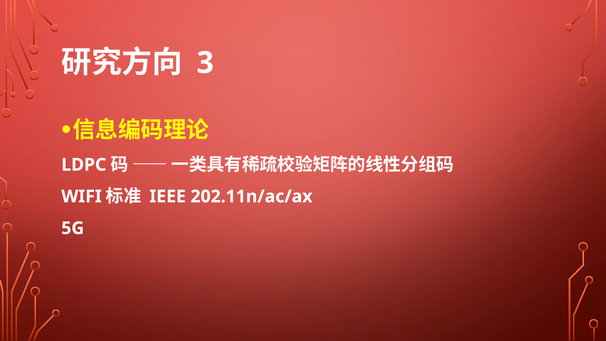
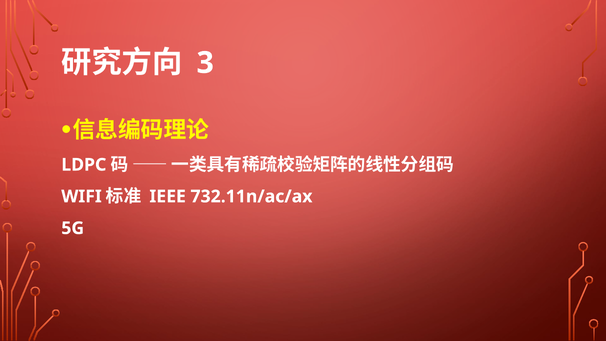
202.11n/ac/ax: 202.11n/ac/ax -> 732.11n/ac/ax (251, 196)
